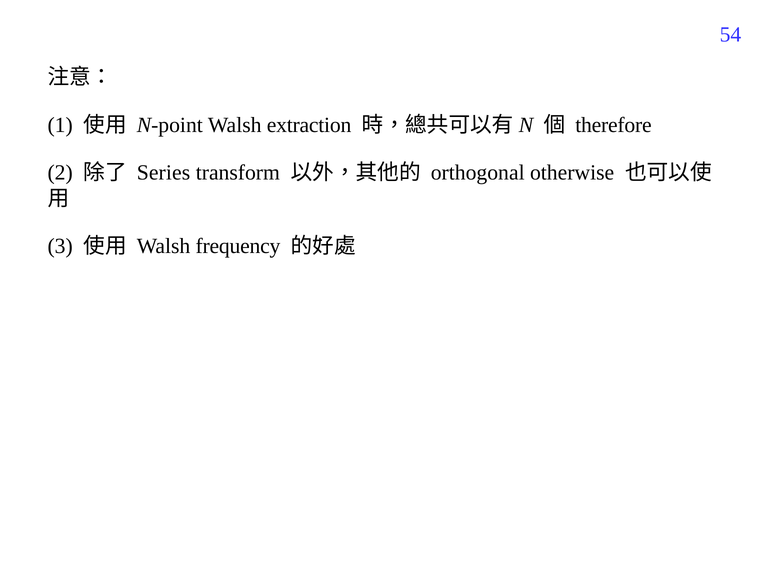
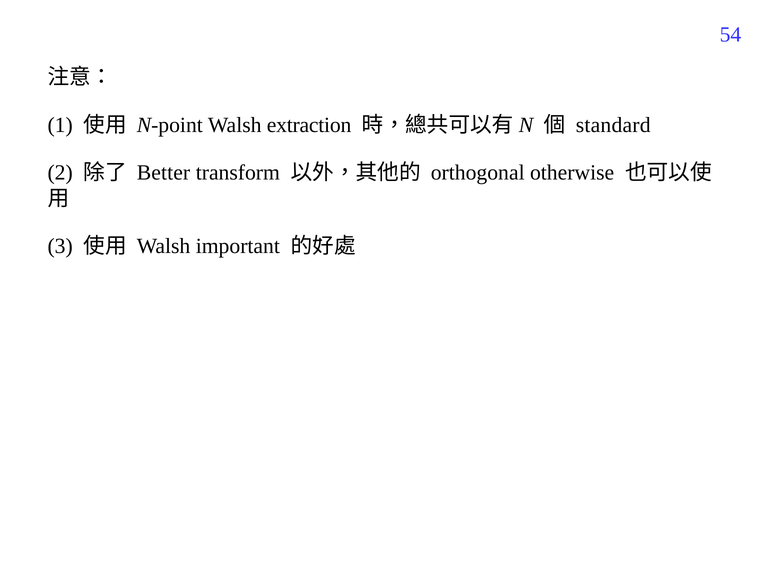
therefore: therefore -> standard (613, 125)
Series: Series -> Better (163, 173)
frequency: frequency -> important (238, 246)
